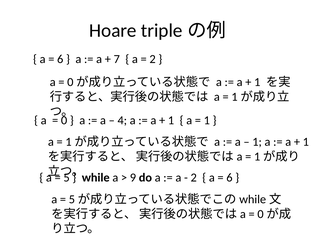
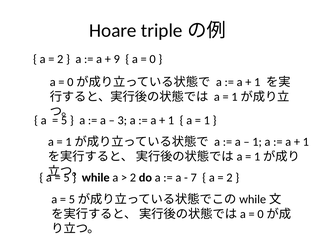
6: 6 -> 2 (60, 59)
7: 7 -> 9 (117, 59)
2: 2 -> 0 (153, 59)
0: 0 -> 5 (64, 120)
4: 4 -> 3 (122, 120)
9: 9 -> 2 (133, 178)
2: 2 -> 7 (194, 178)
6: 6 -> 2 (229, 178)
